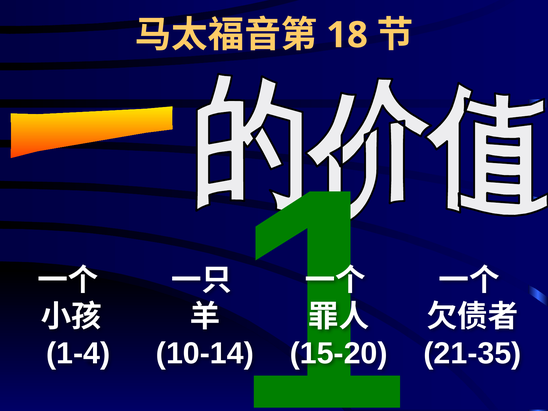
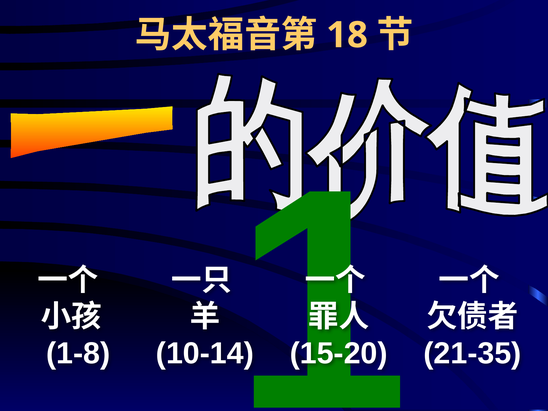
1-4: 1-4 -> 1-8 (78, 353)
